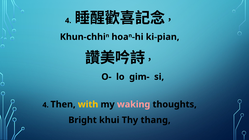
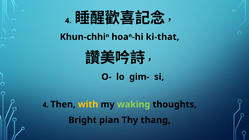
ki-pian: ki-pian -> ki-that (163, 37)
waking colour: pink -> light green (134, 104)
khui: khui -> pian (109, 120)
